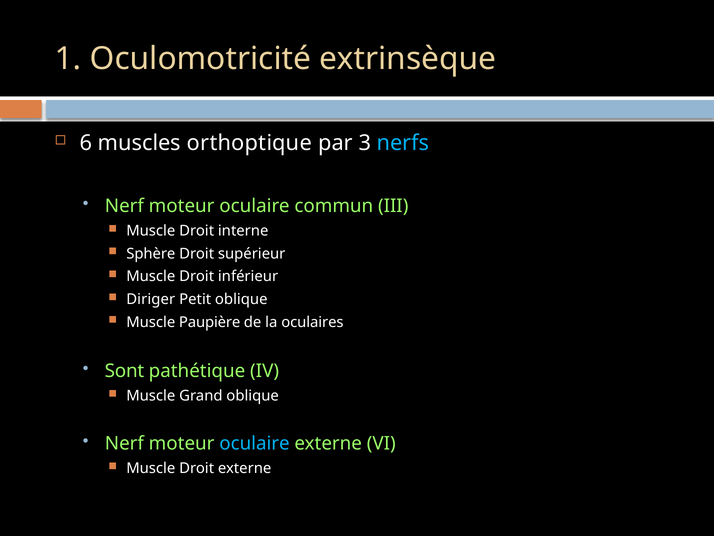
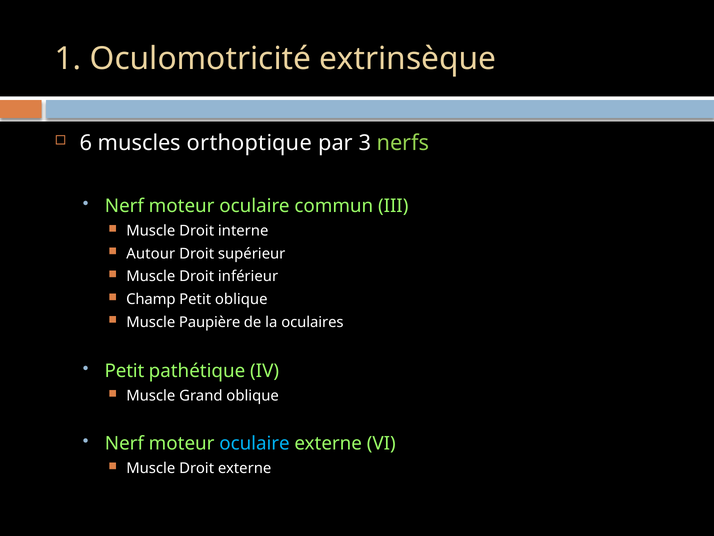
nerfs colour: light blue -> light green (403, 143)
Sphère: Sphère -> Autour (151, 254)
Diriger: Diriger -> Champ (151, 299)
Sont: Sont -> Petit (124, 371)
